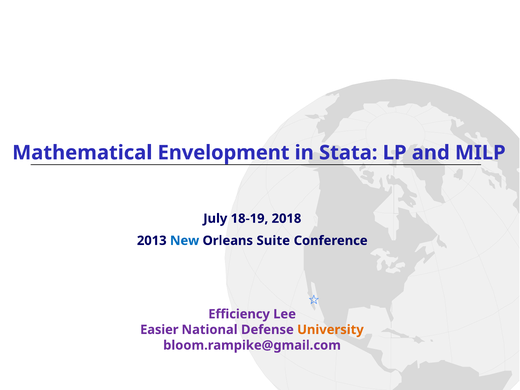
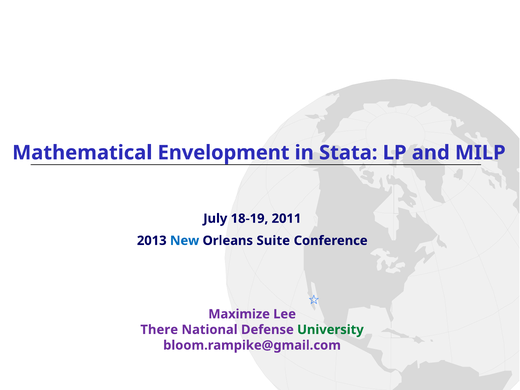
2018: 2018 -> 2011 (286, 219)
Efficiency: Efficiency -> Maximize (239, 314)
Easier: Easier -> There (159, 330)
University colour: orange -> green (330, 330)
